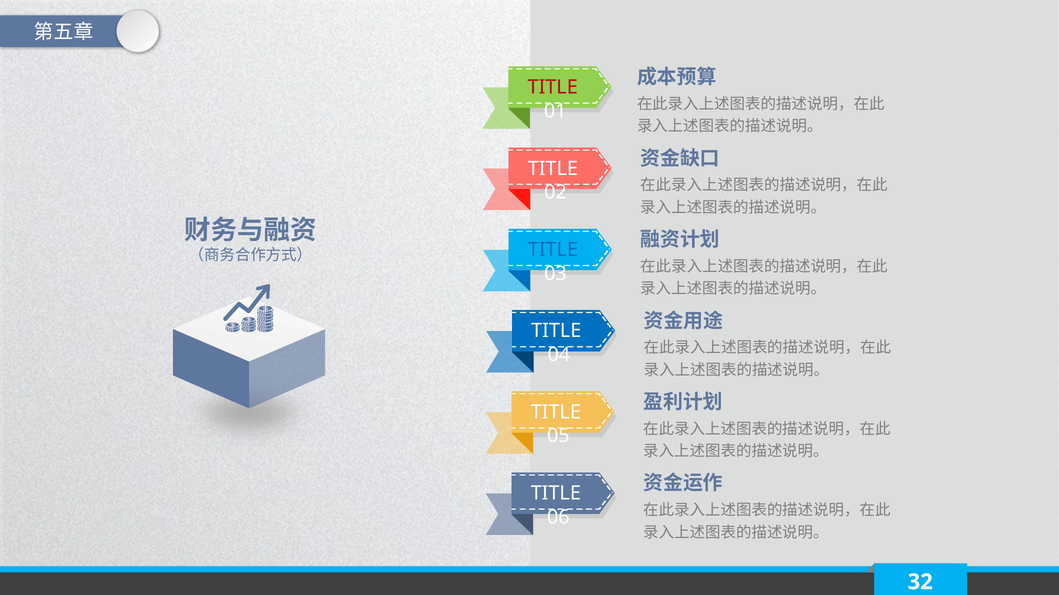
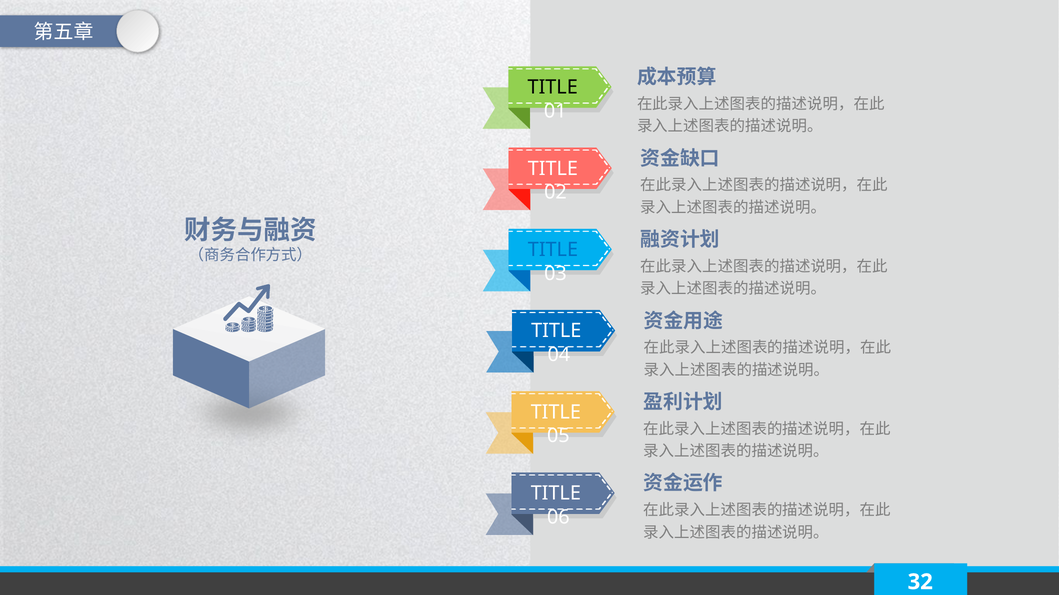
TITLE colour: red -> black (553, 87)
